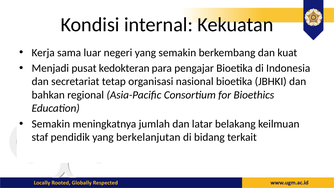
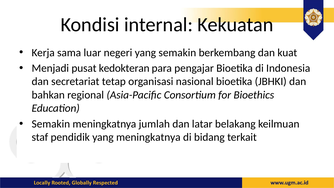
yang berkelanjutan: berkelanjutan -> meningkatnya (148, 137)
